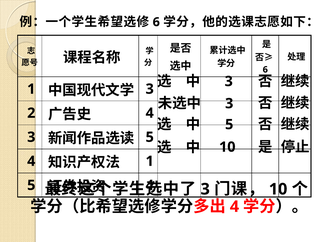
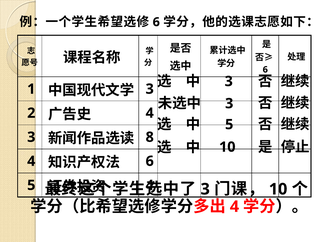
5: 5 -> 8 (150, 137)
1: 1 -> 6 (150, 161)
